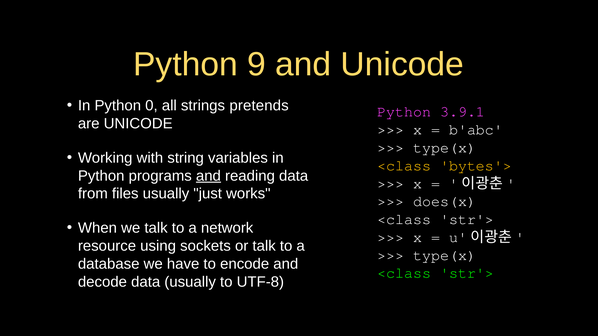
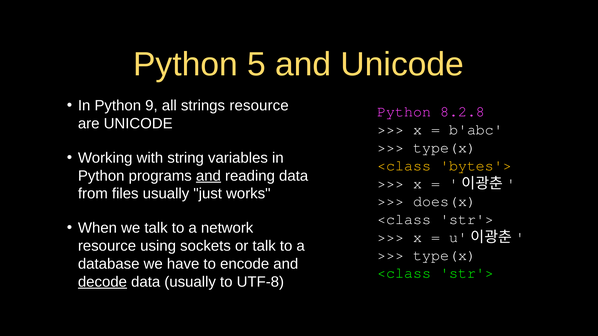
9: 9 -> 5 (257, 65)
0: 0 -> 9 (151, 106)
strings pretends: pretends -> resource (259, 106)
3.9.1: 3.9.1 -> 8.2.8 (463, 112)
decode underline: none -> present (102, 282)
